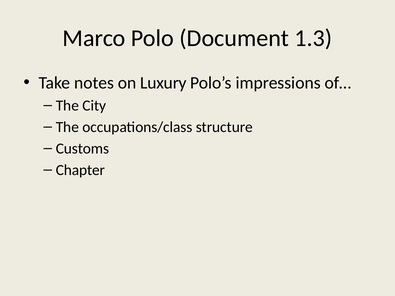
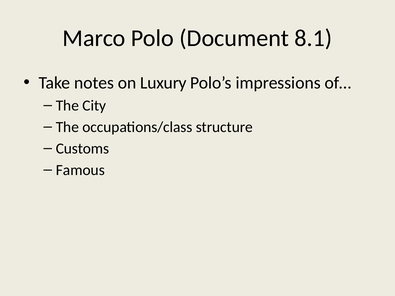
1.3: 1.3 -> 8.1 (313, 38)
Chapter: Chapter -> Famous (80, 170)
